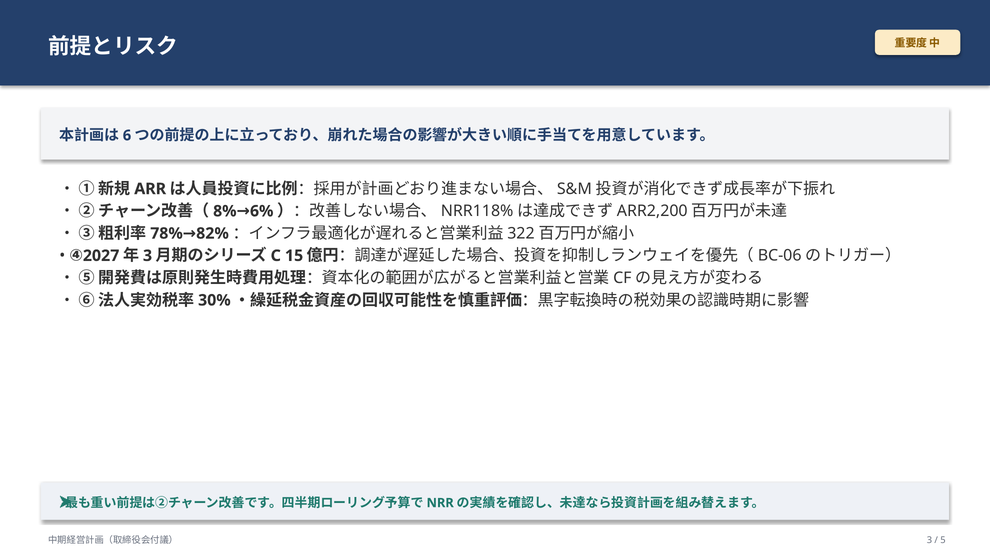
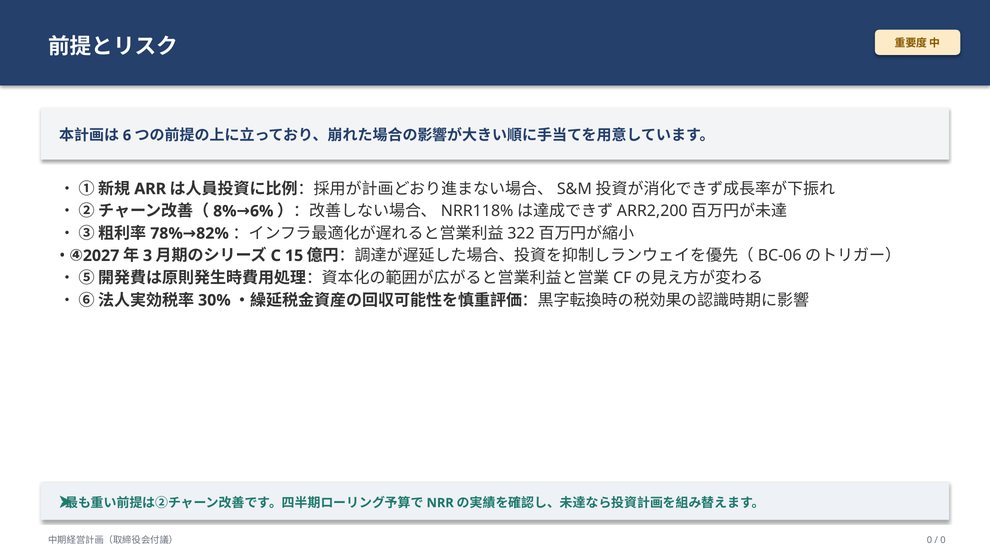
3: 3 -> 0 (929, 540)
5: 5 -> 0 (943, 540)
